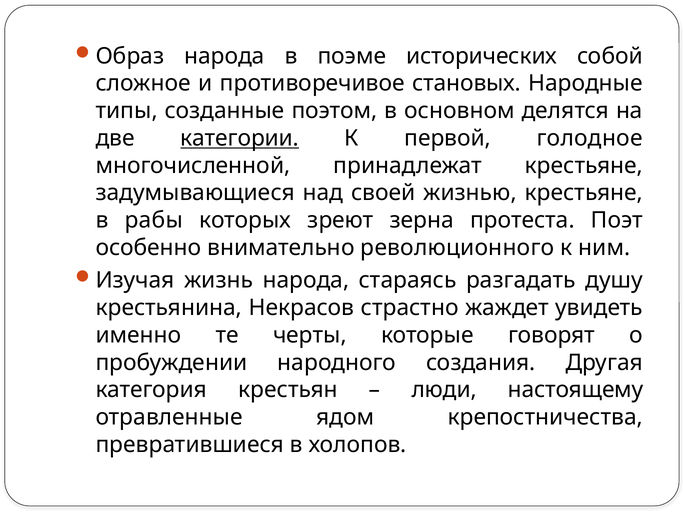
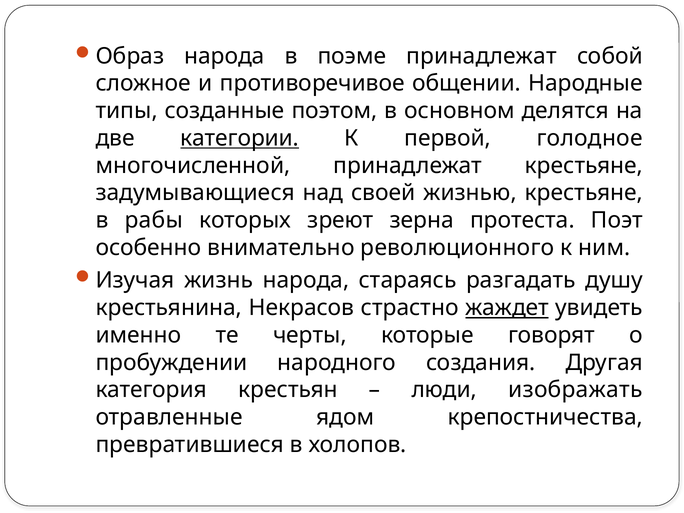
поэме исторических: исторических -> принадлежат (482, 56)
становых: становых -> общении (467, 83)
жаждет underline: none -> present (507, 308)
настоящему: настоящему -> изображать (575, 390)
